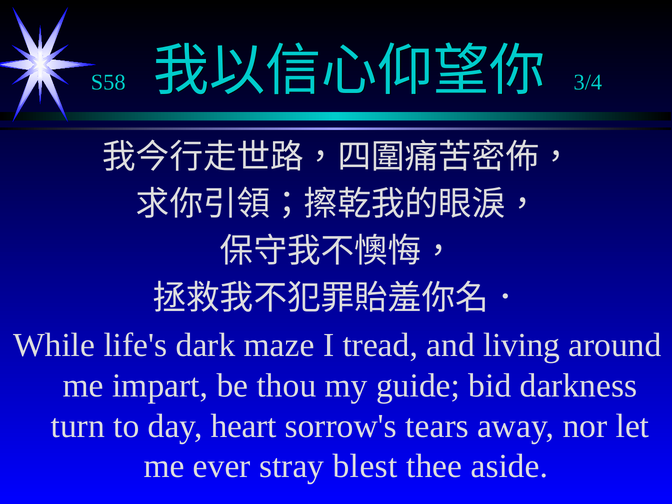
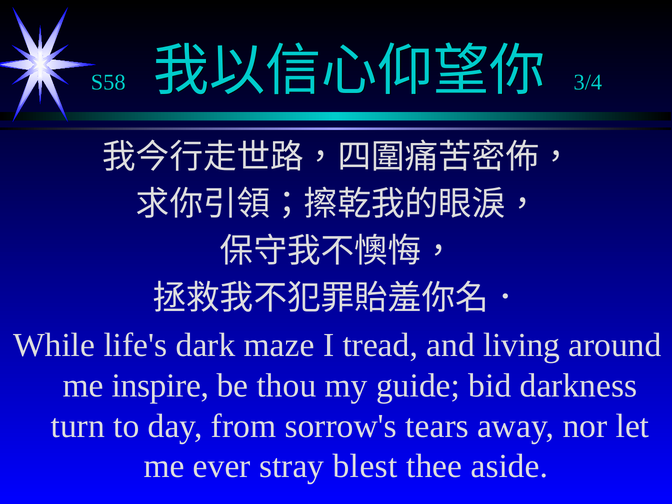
impart: impart -> inspire (160, 386)
heart: heart -> from (244, 426)
